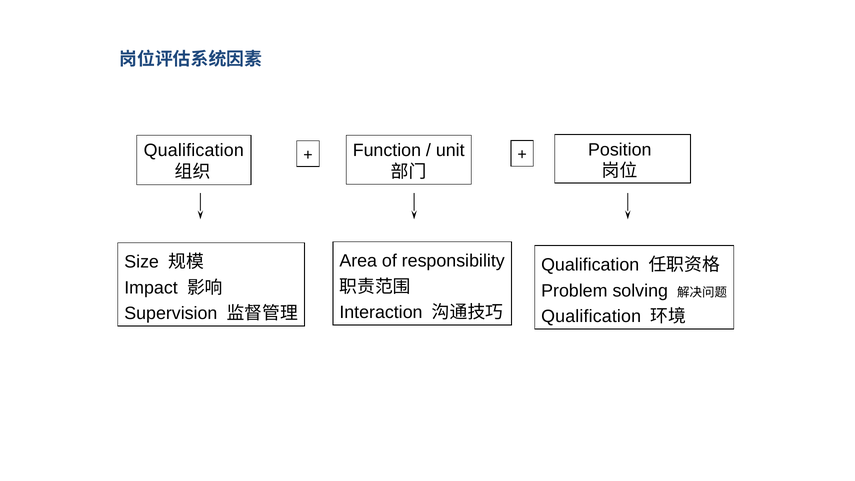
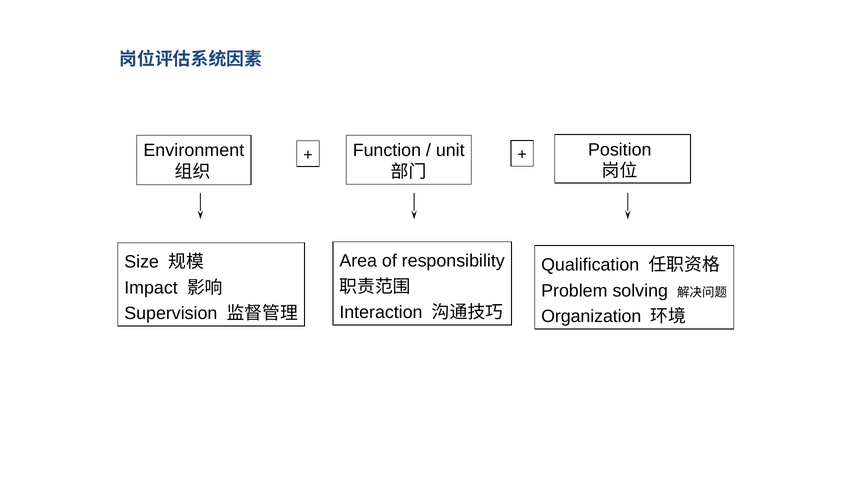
Qualification: Qualification -> Environment (194, 151)
Qualification: Qualification -> Organization (591, 316)
